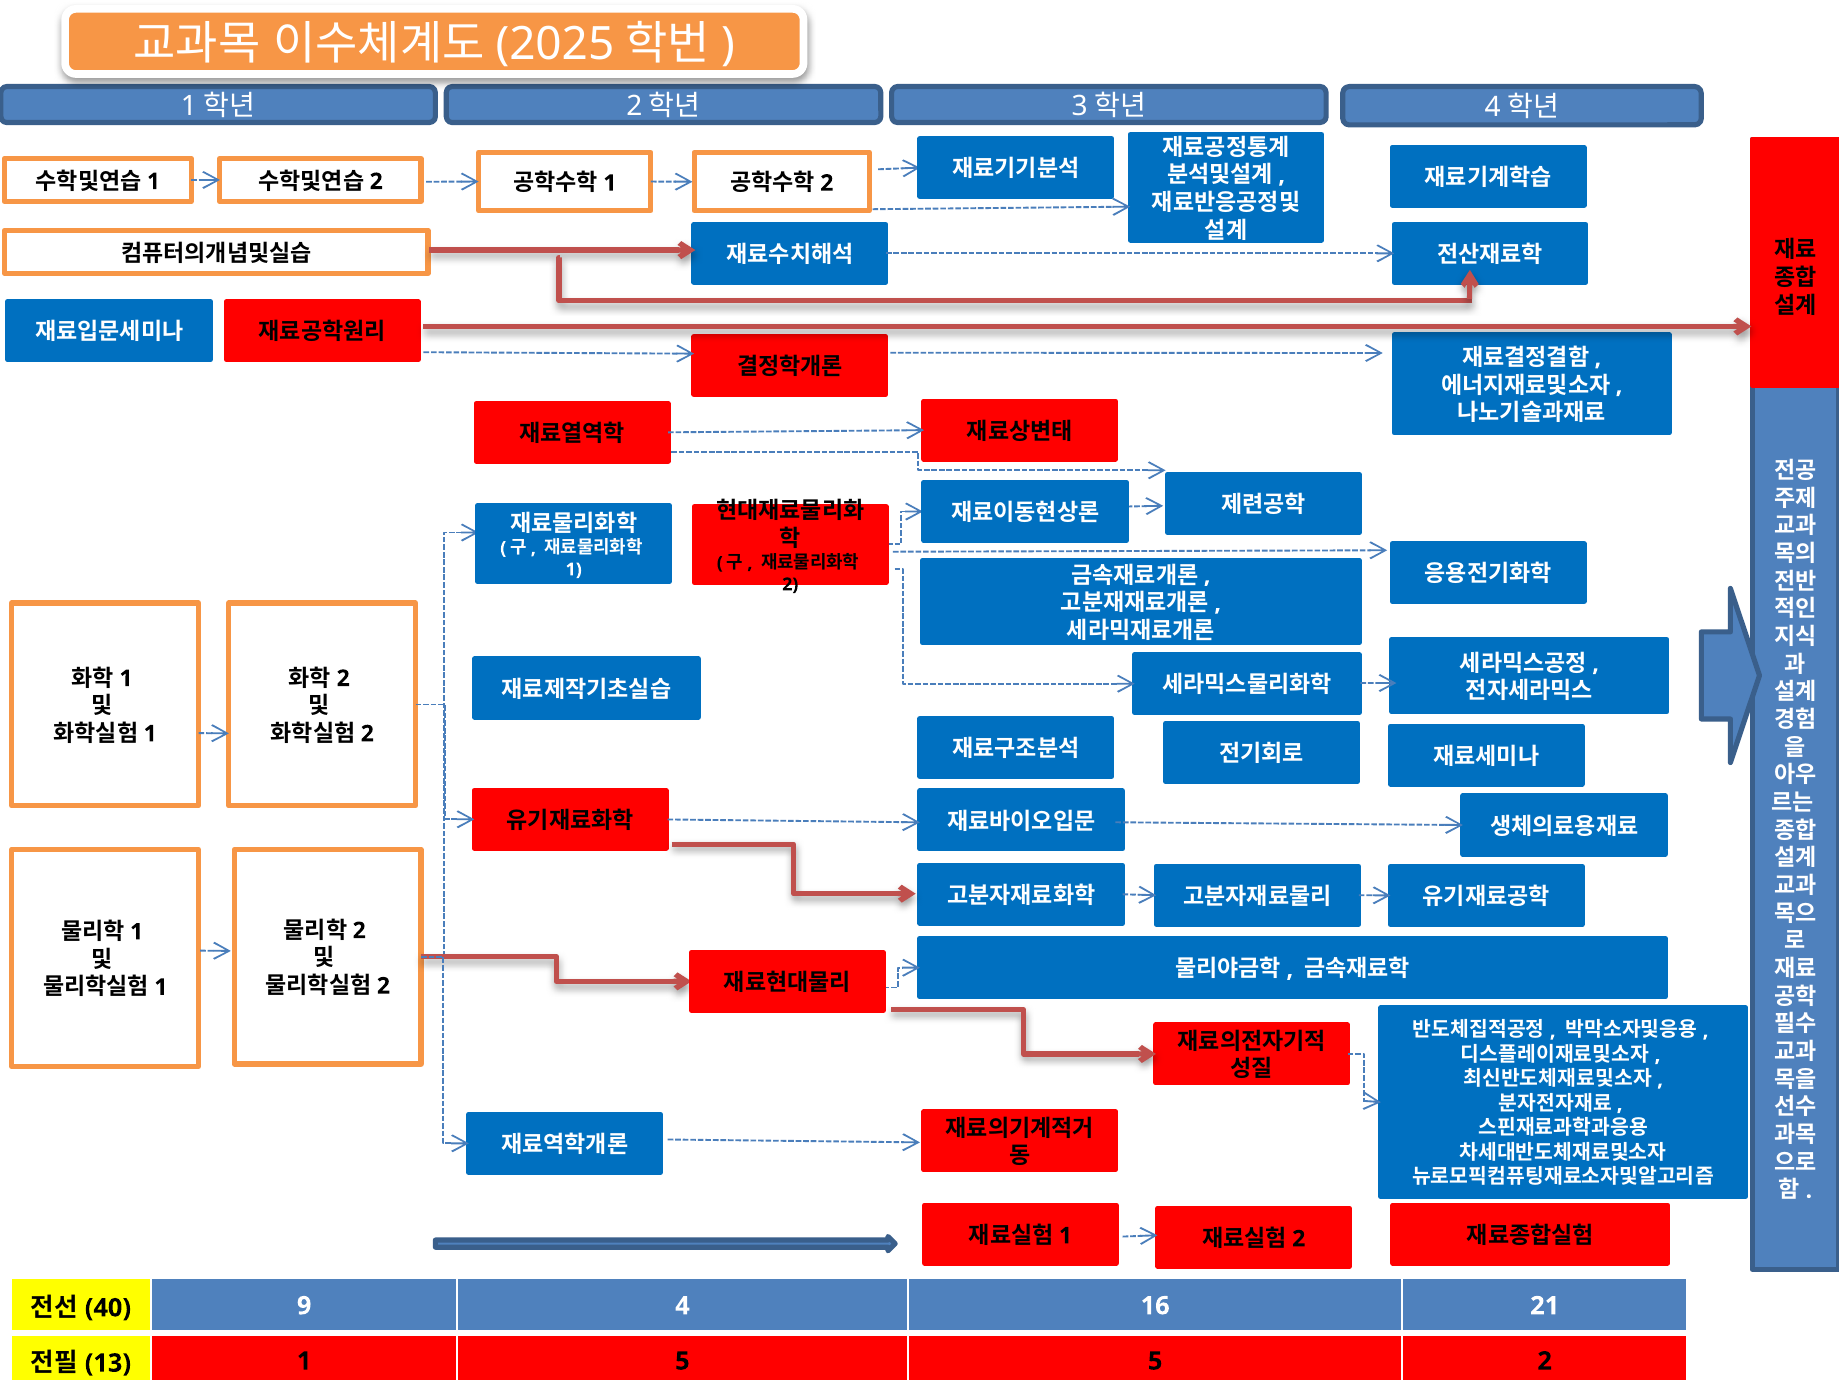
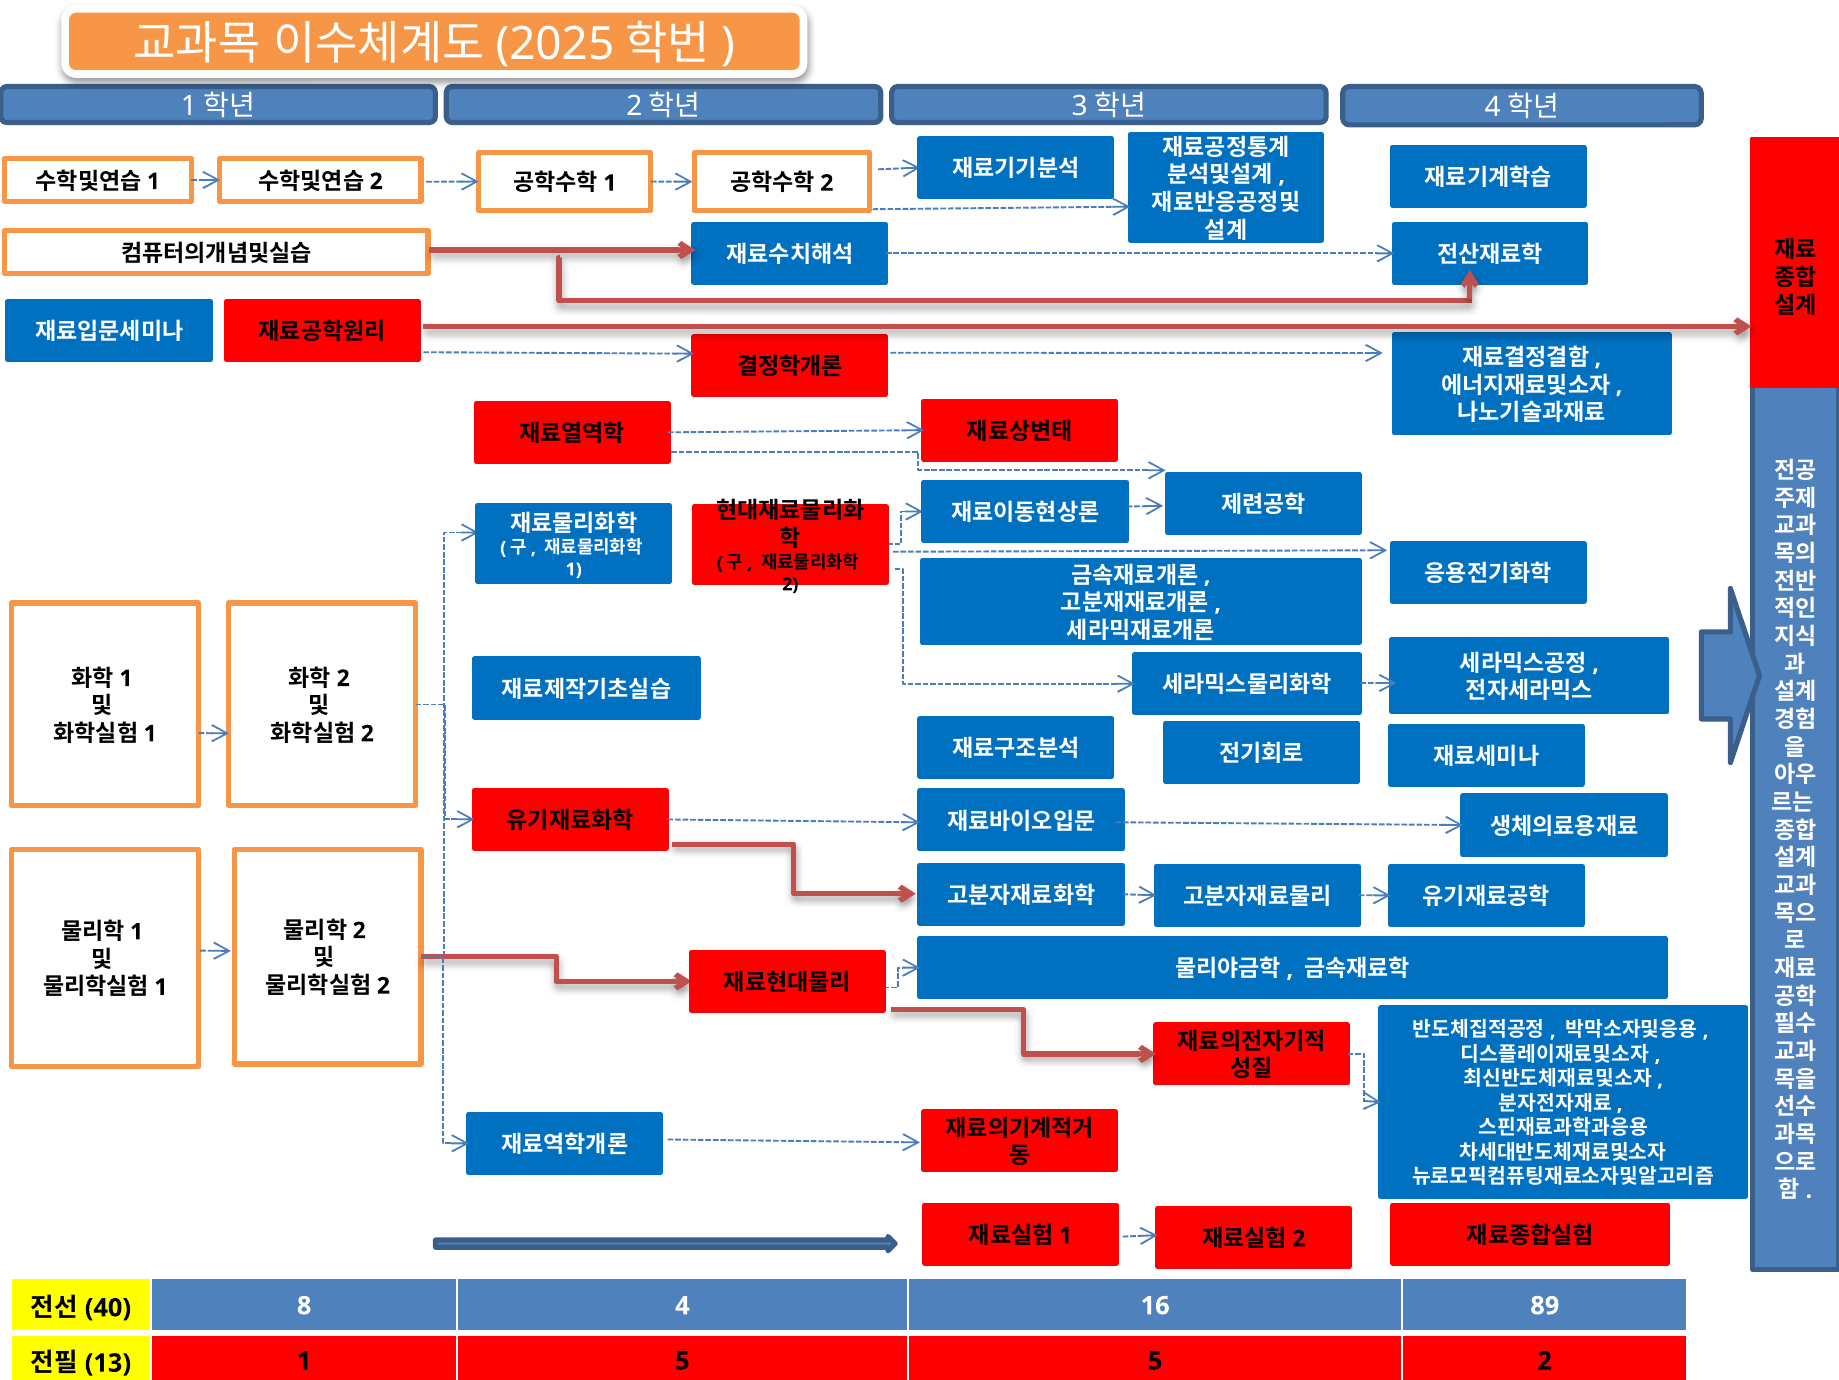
9: 9 -> 8 (304, 1305)
21: 21 -> 89 (1545, 1305)
